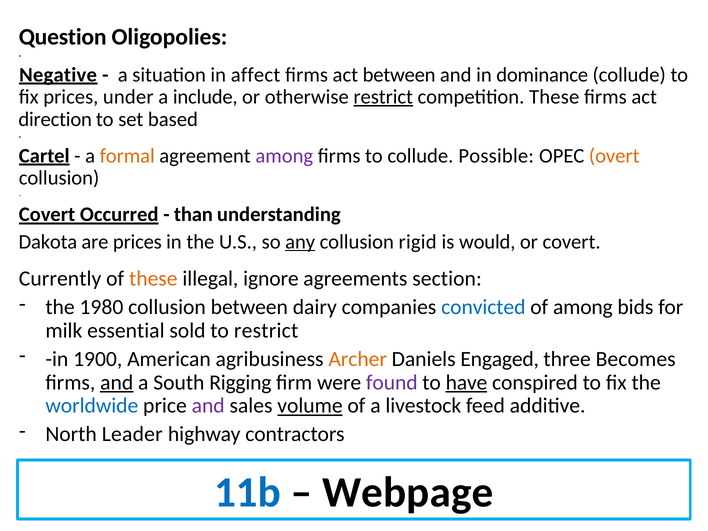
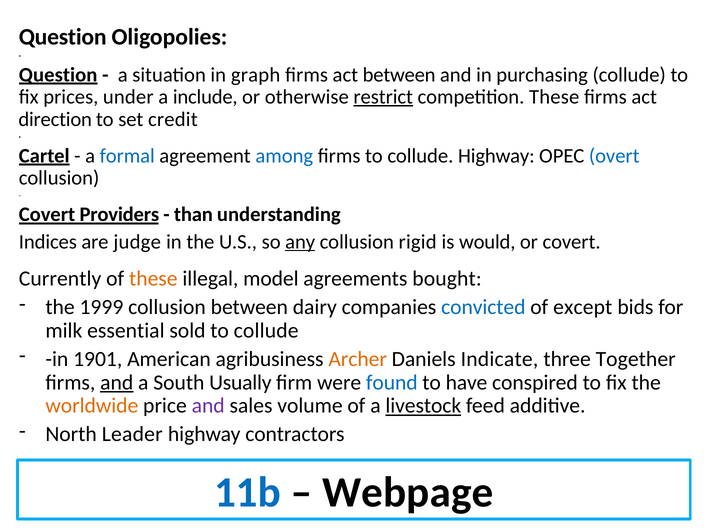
Negative: Negative -> Question (58, 75)
affect: affect -> graph (256, 75)
dominance: dominance -> purchasing (542, 75)
based: based -> credit (173, 119)
formal colour: orange -> blue (127, 156)
among colour: purple -> blue (284, 156)
collude Possible: Possible -> Highway (496, 156)
overt colour: orange -> blue (614, 156)
Occurred: Occurred -> Providers (119, 214)
Dakota: Dakota -> Indices (48, 242)
are prices: prices -> judge (137, 242)
ignore: ignore -> model (271, 279)
section: section -> bought (447, 279)
1980: 1980 -> 1999 (101, 307)
of among: among -> except (583, 307)
sold to restrict: restrict -> collude (266, 331)
1900: 1900 -> 1901 (98, 359)
Engaged: Engaged -> Indicate (499, 359)
Becomes: Becomes -> Together (636, 359)
Rigging: Rigging -> Usually (240, 382)
found colour: purple -> blue (392, 382)
have underline: present -> none (467, 382)
worldwide colour: blue -> orange (92, 406)
volume underline: present -> none (310, 406)
livestock underline: none -> present (423, 406)
